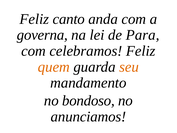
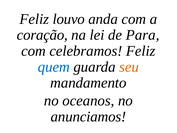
canto: canto -> louvo (69, 19)
governa: governa -> coração (42, 35)
quem colour: orange -> blue (54, 67)
bondoso: bondoso -> oceanos (88, 100)
